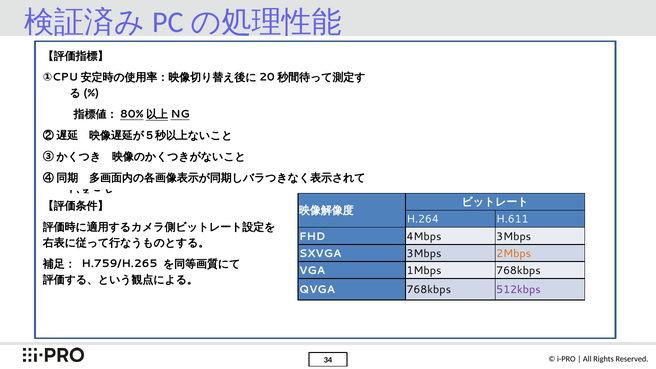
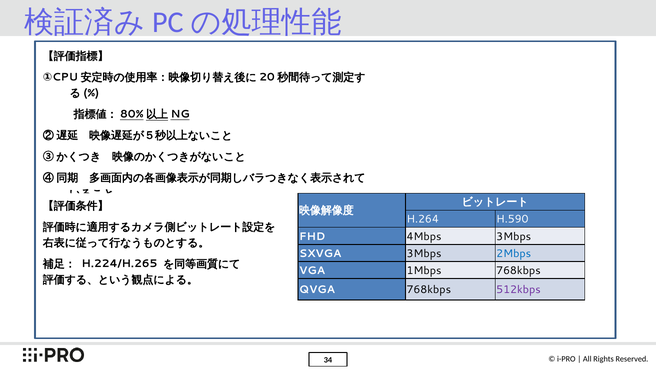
H.611: H.611 -> H.590 (512, 219)
2Mbps colour: orange -> blue (514, 254)
H.759/H.265: H.759/H.265 -> H.224/H.265 (119, 264)
